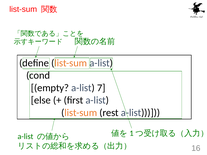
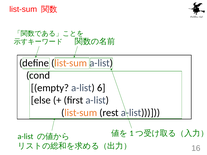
7: 7 -> 6 (101, 88)
